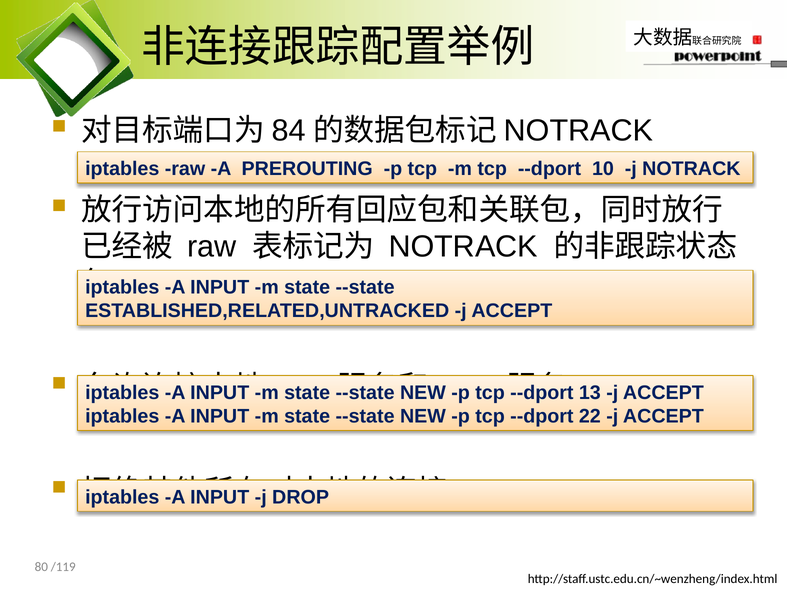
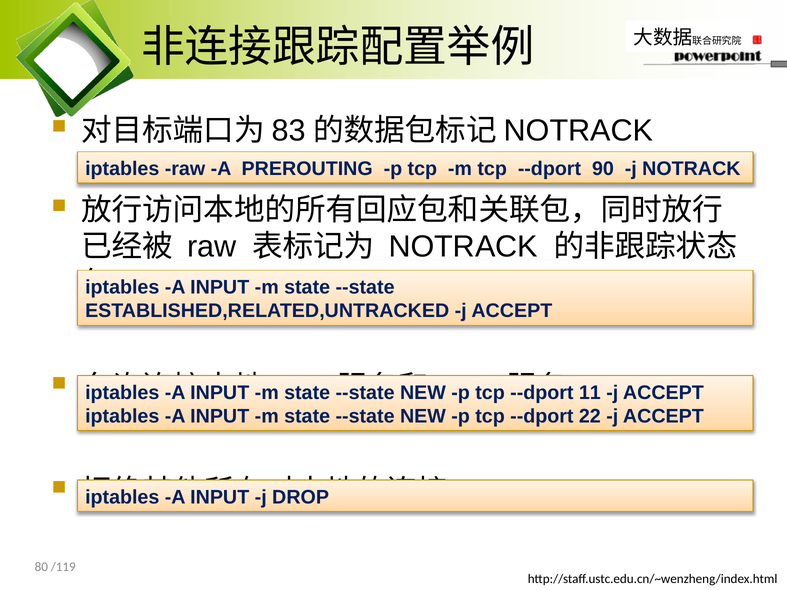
84: 84 -> 83 (289, 131)
10: 10 -> 90 (603, 169)
13: 13 -> 11 (590, 393)
